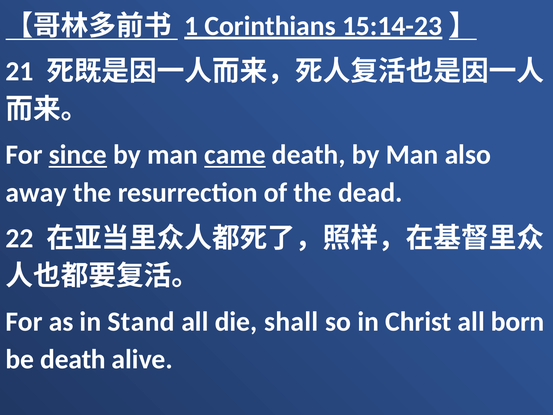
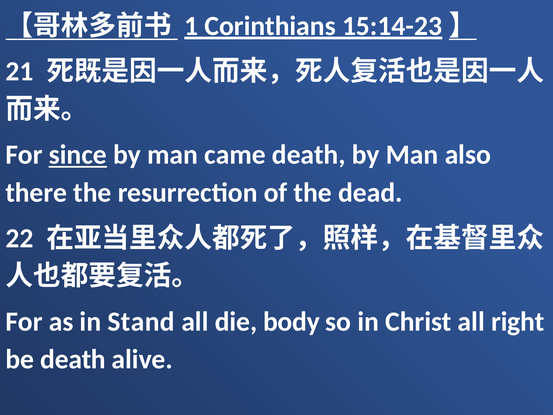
came underline: present -> none (235, 155)
away: away -> there (36, 193)
shall: shall -> body (291, 321)
born: born -> right (518, 321)
